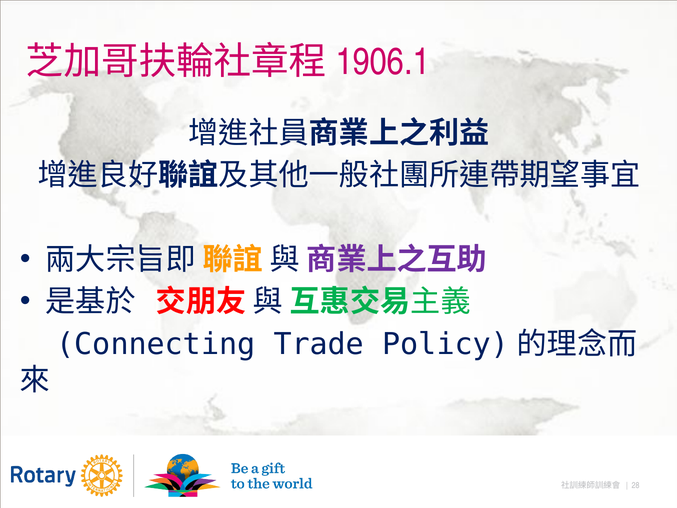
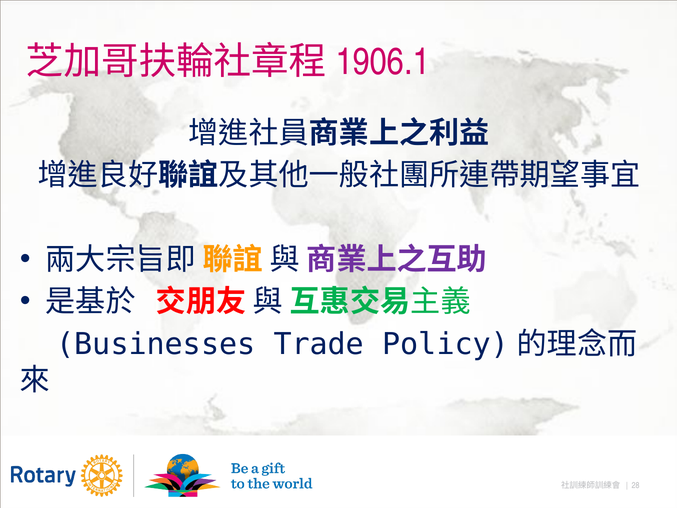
Connecting: Connecting -> Businesses (156, 344)
